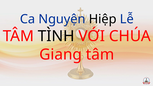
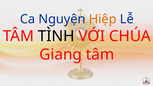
Hiệp colour: black -> orange (103, 19)
